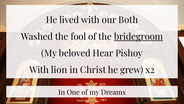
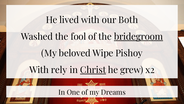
Hear: Hear -> Wipe (103, 53)
lion: lion -> rely (59, 70)
Christ underline: none -> present (93, 70)
